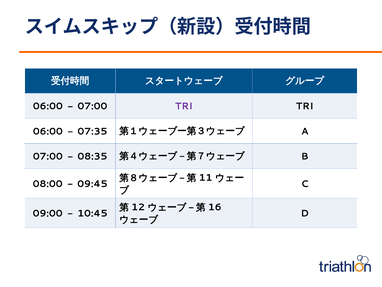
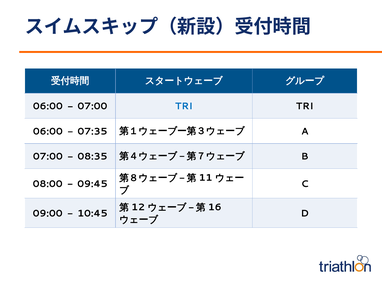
TRI colour: purple -> blue (184, 106)
